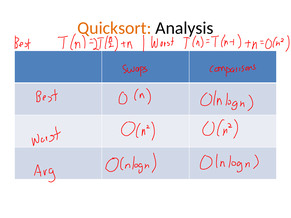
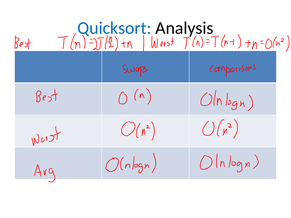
Quicksort colour: orange -> blue (114, 28)
